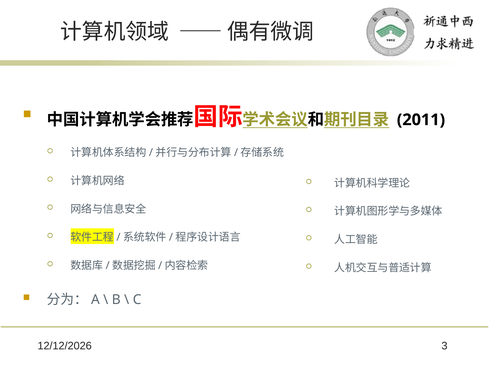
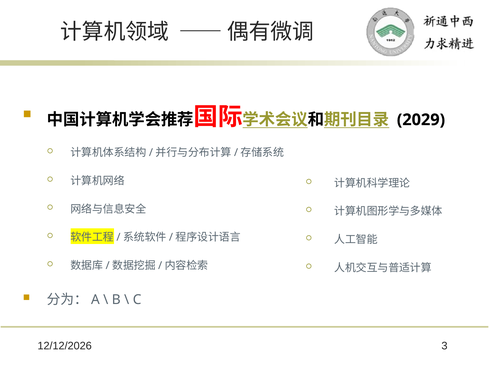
2011: 2011 -> 2029 (421, 120)
